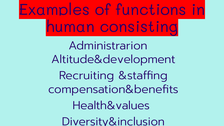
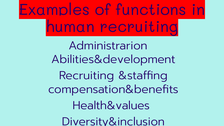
human consisting: consisting -> recruiting (139, 27)
Altitude&development: Altitude&development -> Abilities&development (113, 59)
